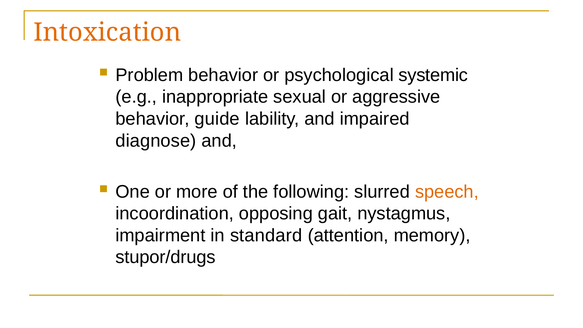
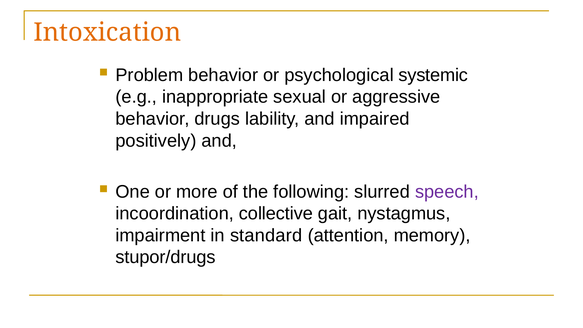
guide: guide -> drugs (217, 119)
diagnose: diagnose -> positively (156, 141)
speech colour: orange -> purple (447, 192)
opposing: opposing -> collective (276, 214)
